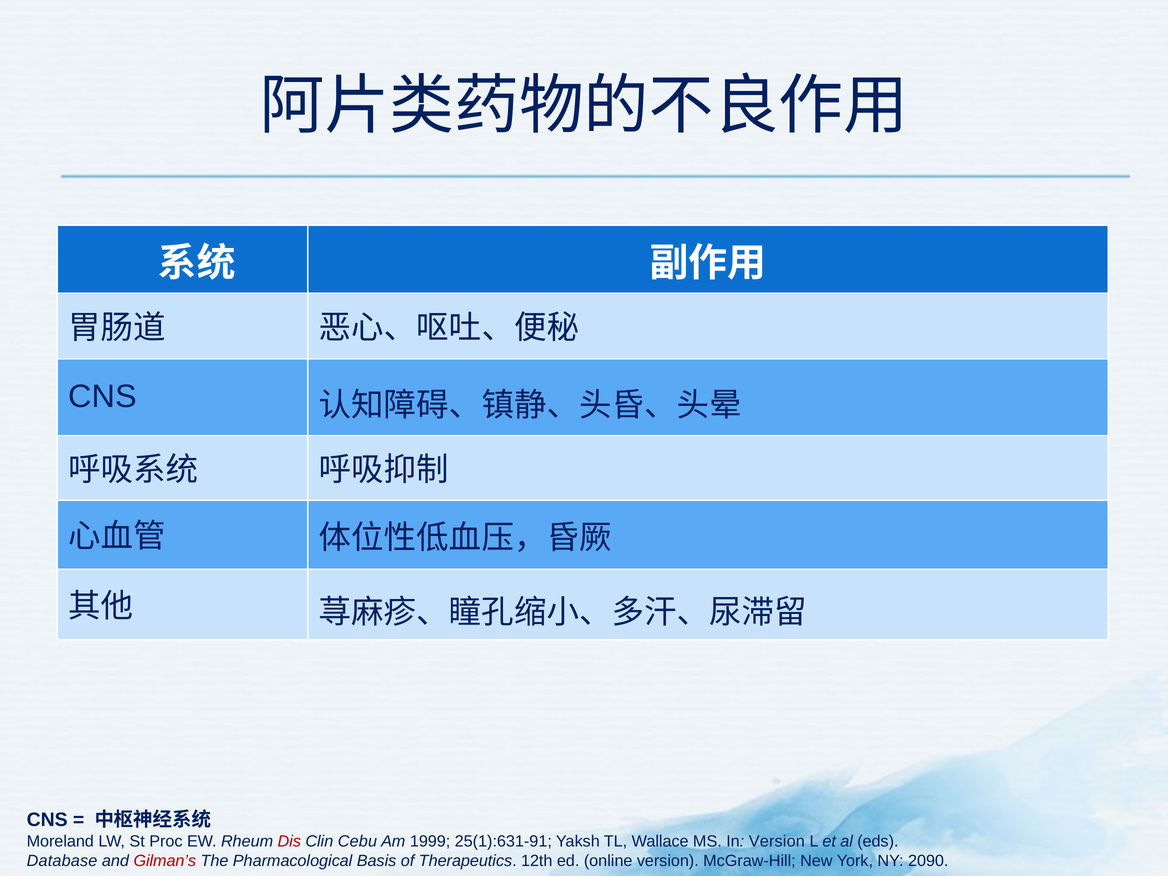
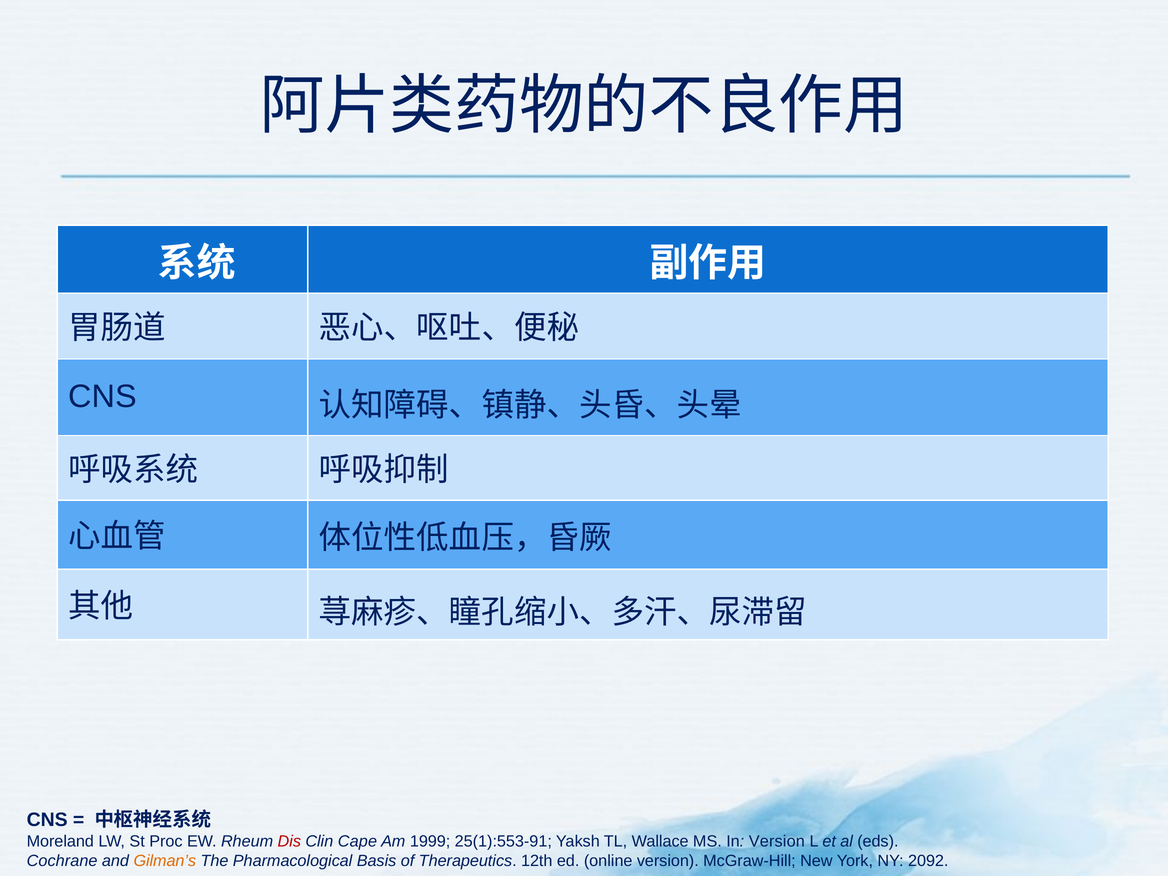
Cebu: Cebu -> Cape (357, 841)
25(1):631-91: 25(1):631-91 -> 25(1):553-91 (503, 841)
Database: Database -> Cochrane (62, 861)
Gilman’s colour: red -> orange (165, 861)
2090: 2090 -> 2092 (928, 861)
